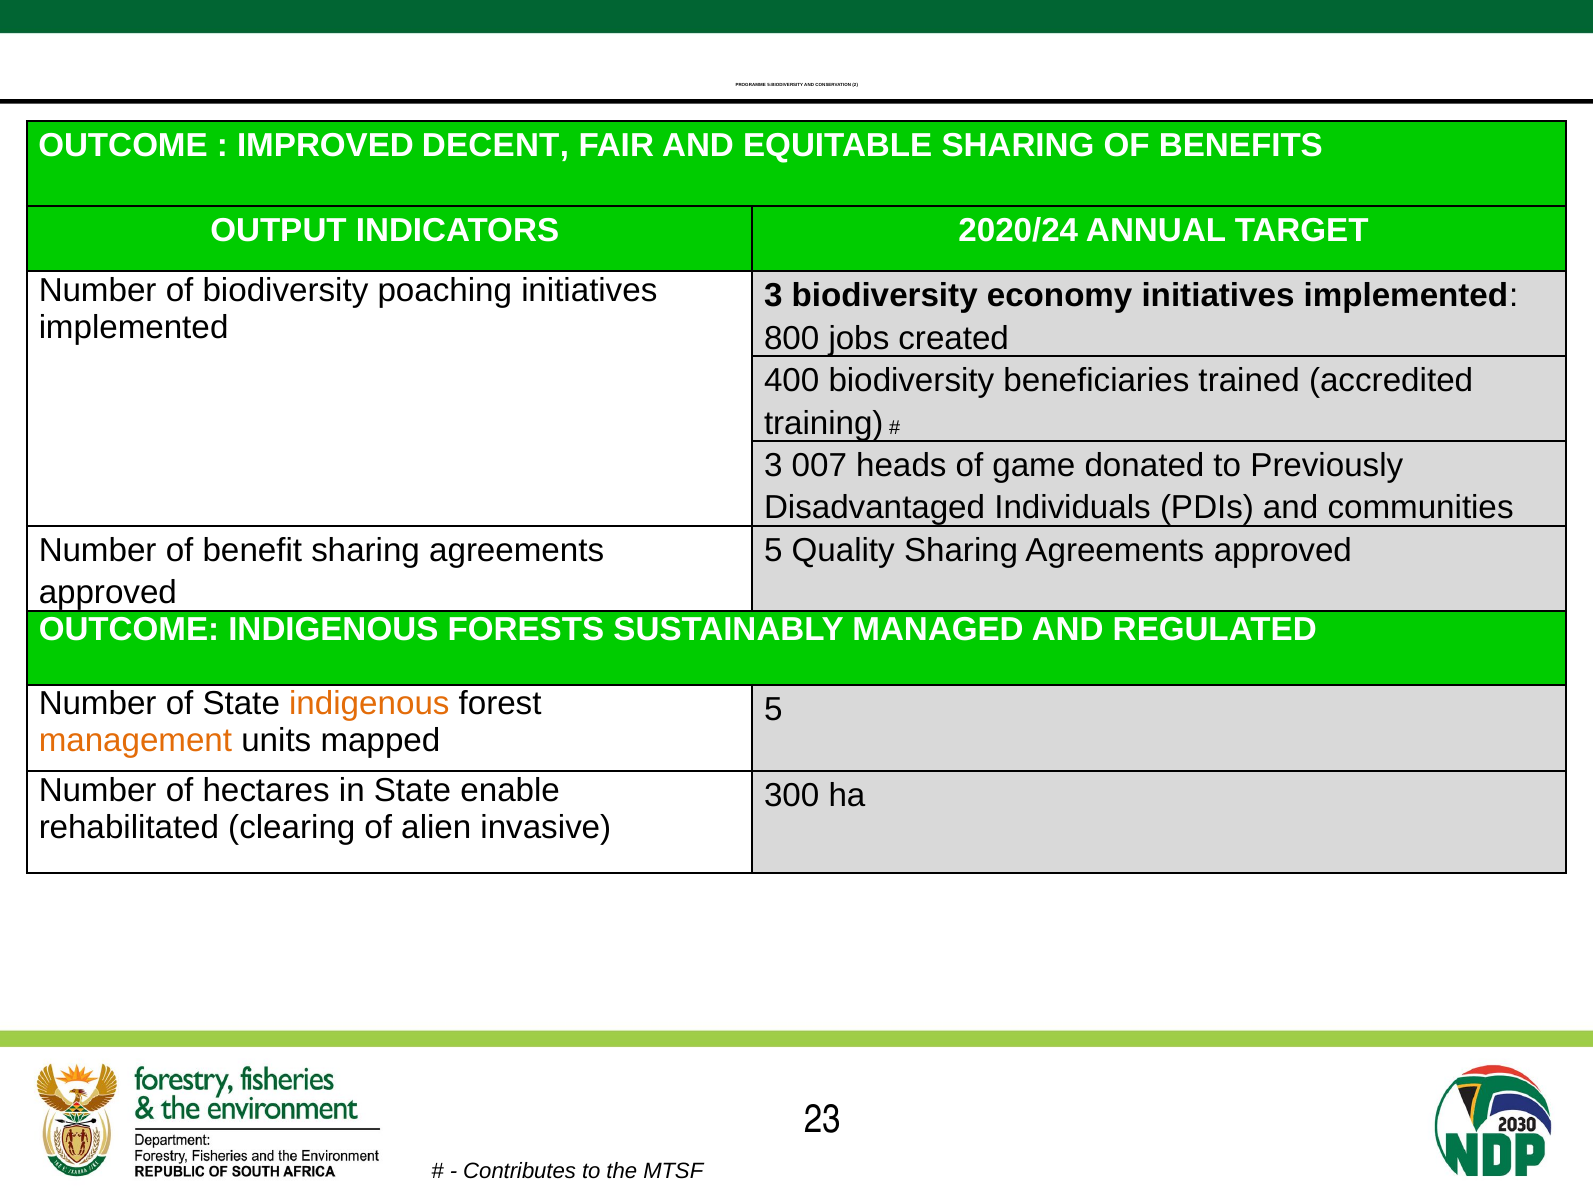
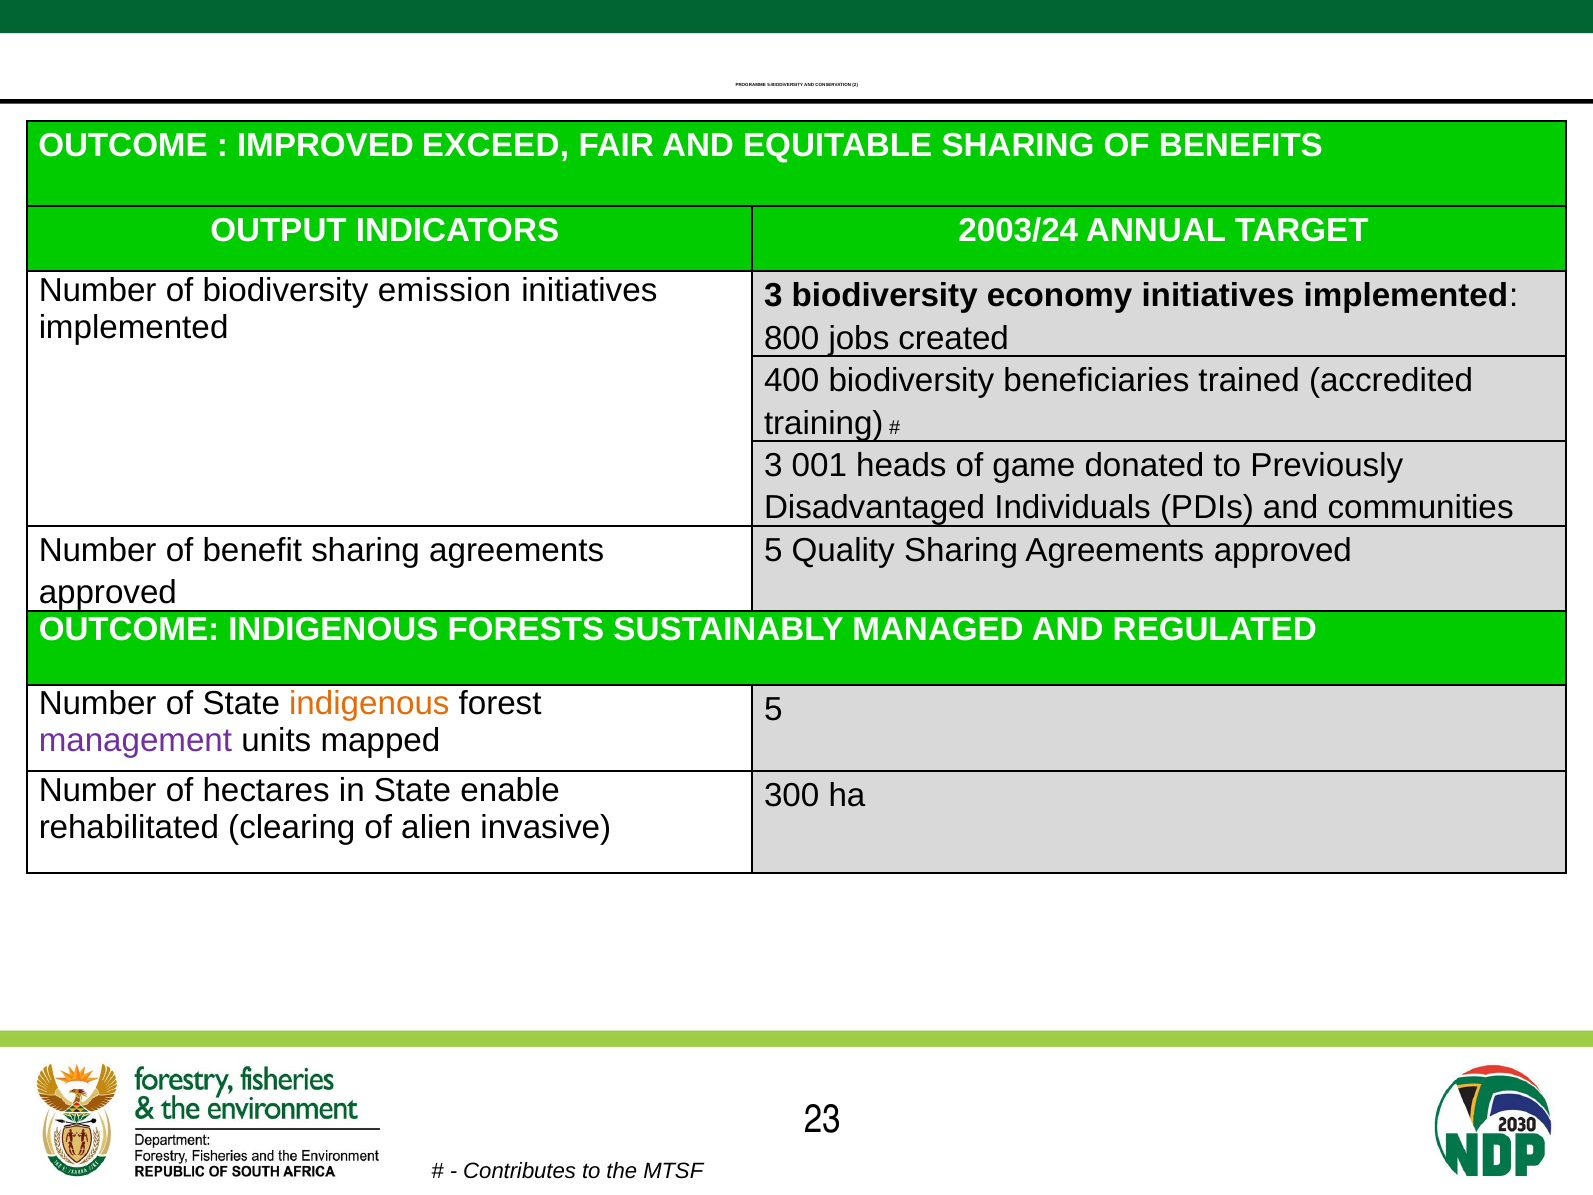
DECENT: DECENT -> EXCEED (495, 145)
2020/24: 2020/24 -> 2003/24 (1018, 230)
poaching: poaching -> emission (445, 290)
007: 007 -> 001 (819, 466)
management colour: orange -> purple (135, 740)
